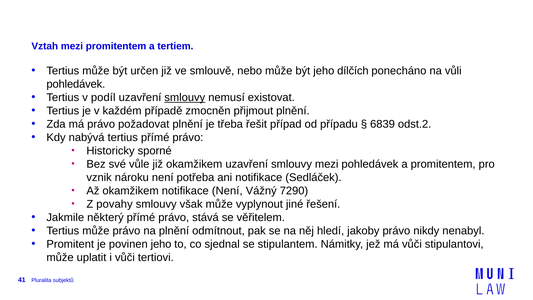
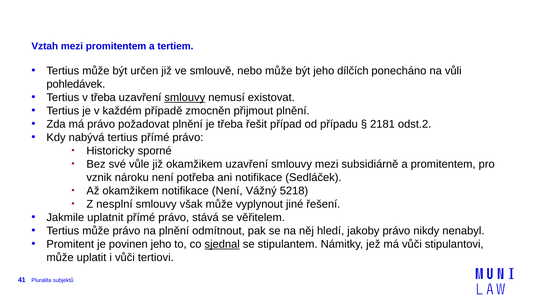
v podíl: podíl -> třeba (103, 97)
6839: 6839 -> 2181 (382, 124)
mezi pohledávek: pohledávek -> subsidiárně (370, 164)
7290: 7290 -> 5218 (294, 191)
povahy: povahy -> nesplní (114, 204)
některý: některý -> uplatnit (105, 217)
sjednal underline: none -> present (222, 244)
